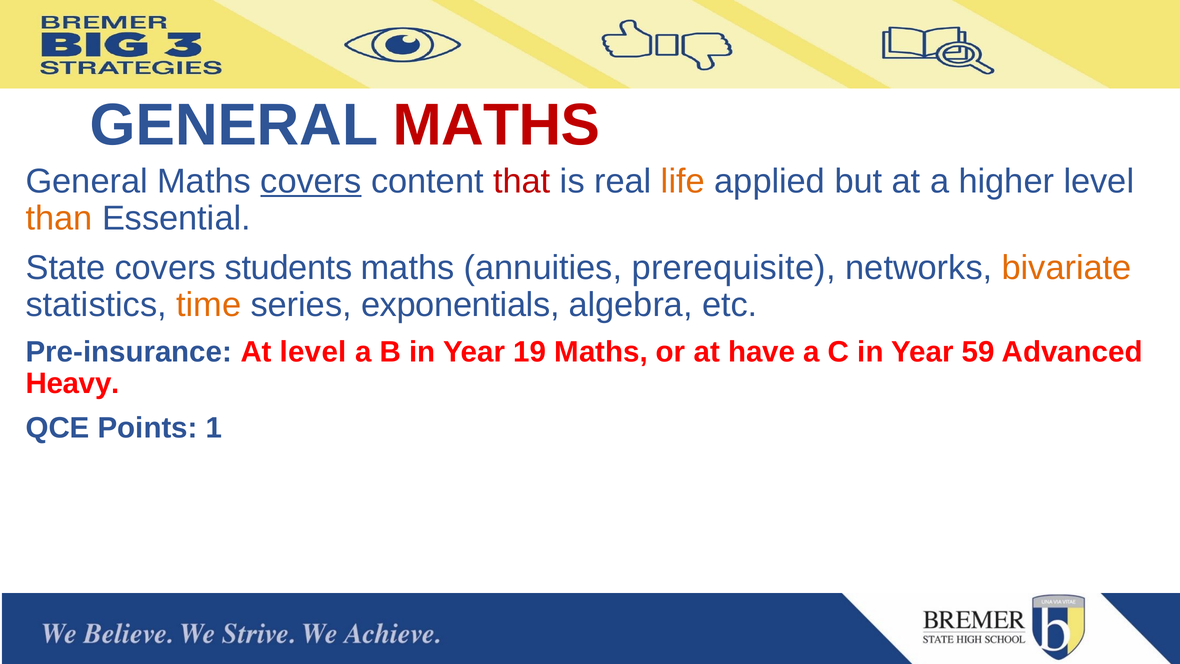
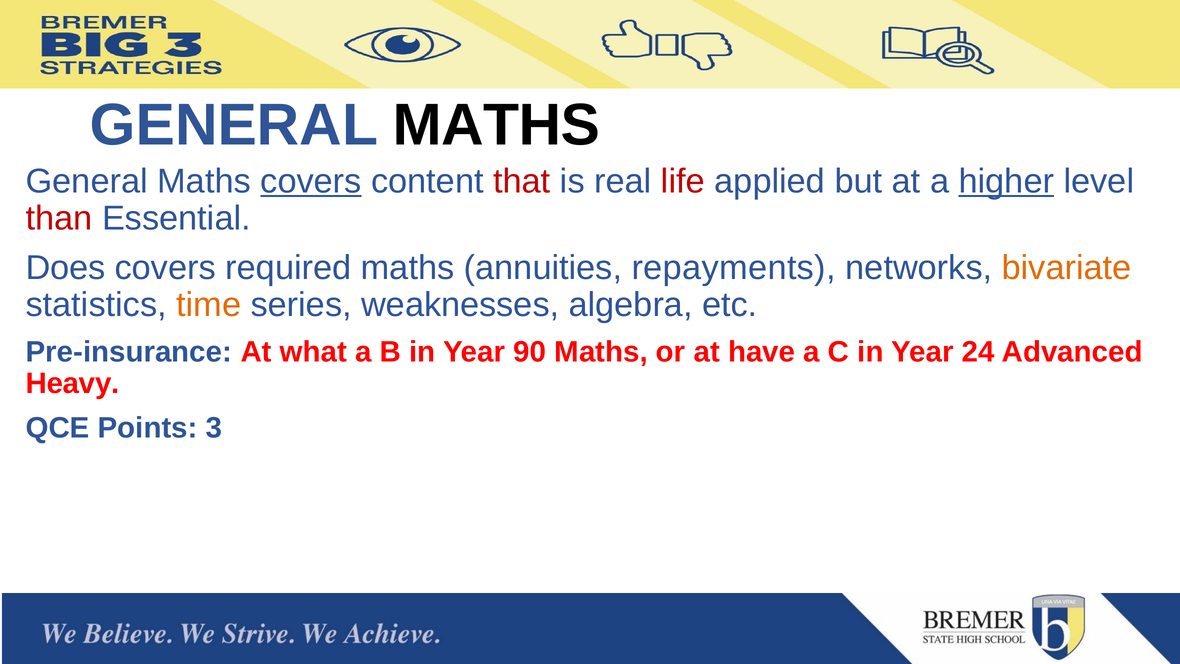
MATHS colour: red -> black (496, 125)
life colour: orange -> red (683, 181)
higher underline: none -> present (1006, 181)
than colour: orange -> red (59, 218)
State: State -> Does (66, 268)
students: students -> required (288, 268)
prerequisite: prerequisite -> repayments (734, 268)
exponentials: exponentials -> weaknesses (460, 305)
At level: level -> what (313, 352)
19: 19 -> 90 (530, 352)
59: 59 -> 24 (978, 352)
1: 1 -> 3 (214, 428)
